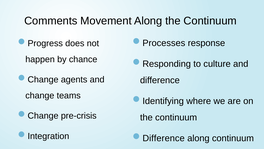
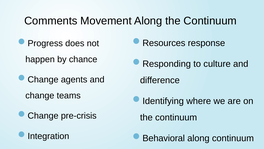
Processes: Processes -> Resources (164, 43)
Difference: Difference -> Behavioral (164, 138)
